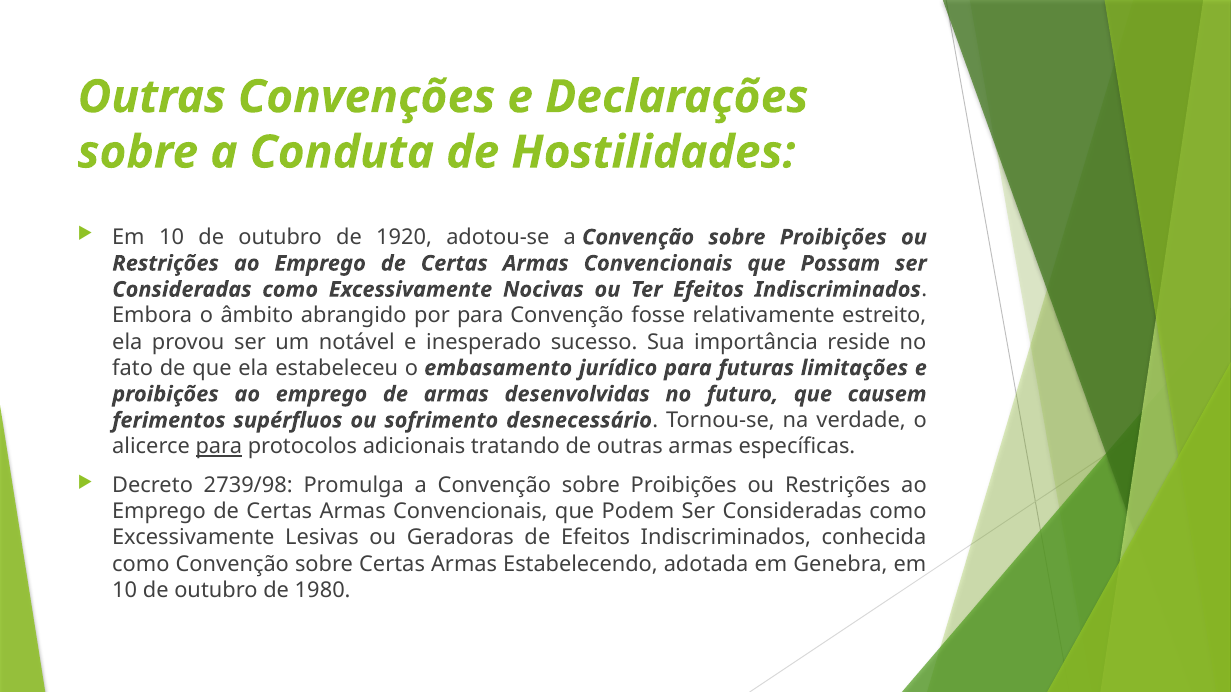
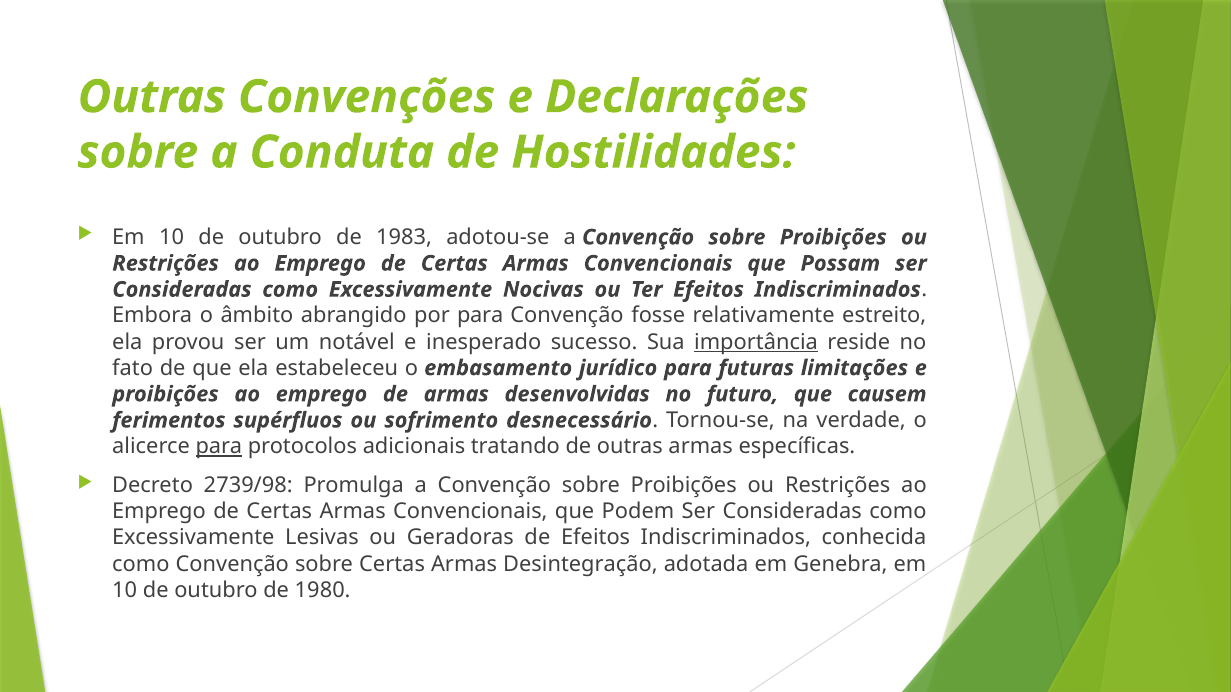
1920: 1920 -> 1983 (404, 237)
importância underline: none -> present (756, 342)
Estabelecendo: Estabelecendo -> Desintegração (580, 564)
